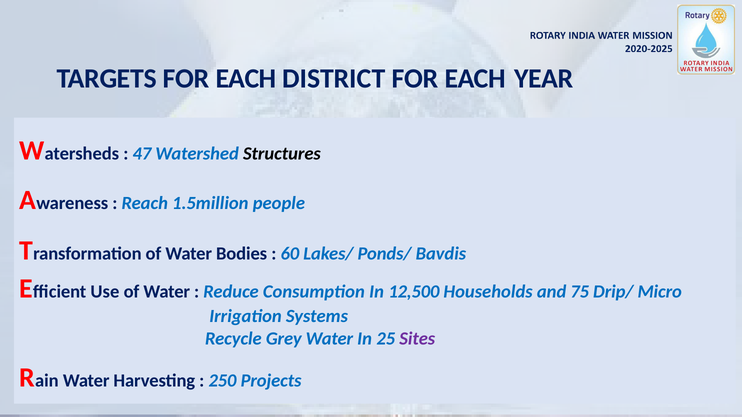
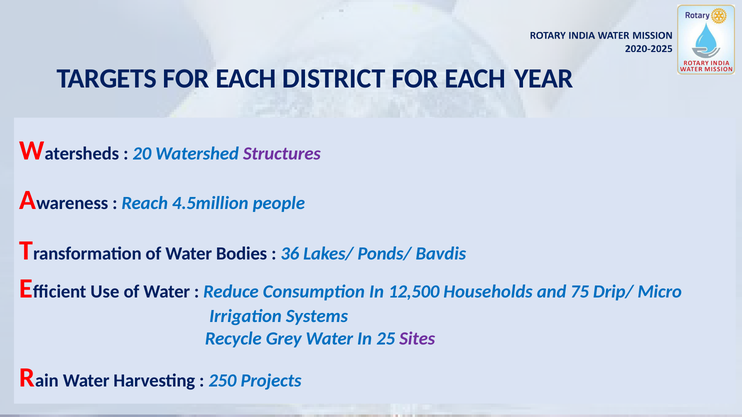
47: 47 -> 20 (142, 154)
Structures colour: black -> purple (282, 154)
1.5million: 1.5million -> 4.5million (210, 203)
60: 60 -> 36 (290, 254)
